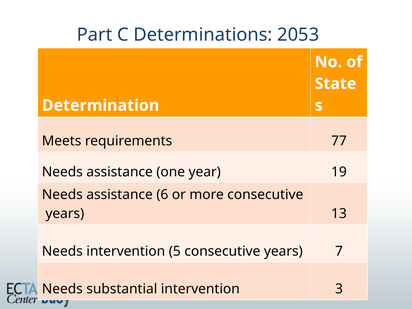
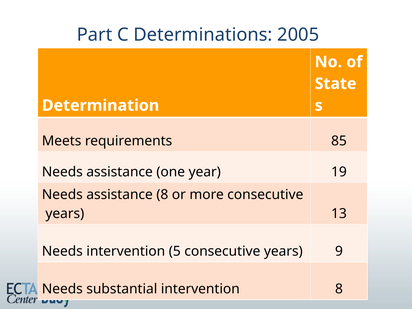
2053: 2053 -> 2005 (298, 35)
77: 77 -> 85 (339, 141)
assistance 6: 6 -> 8 (162, 195)
7: 7 -> 9 (339, 251)
intervention 3: 3 -> 8 (339, 289)
